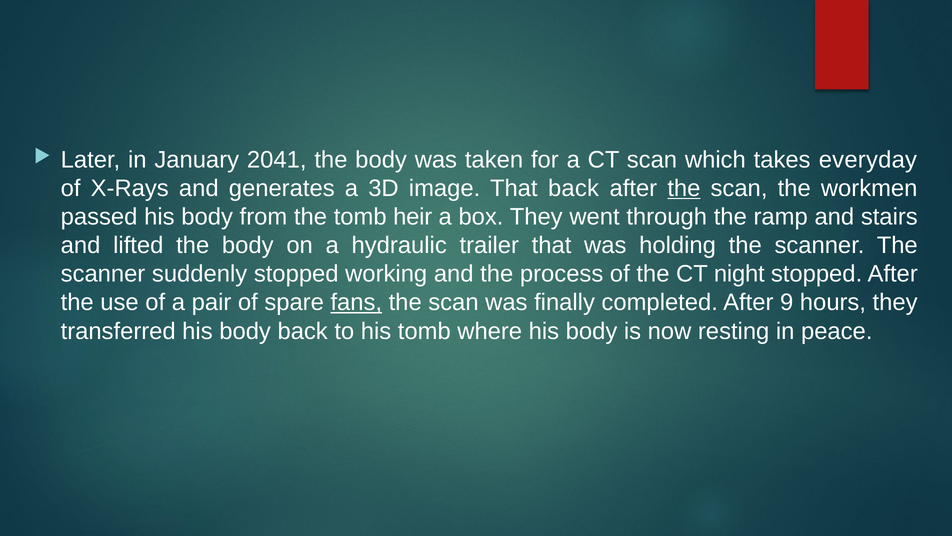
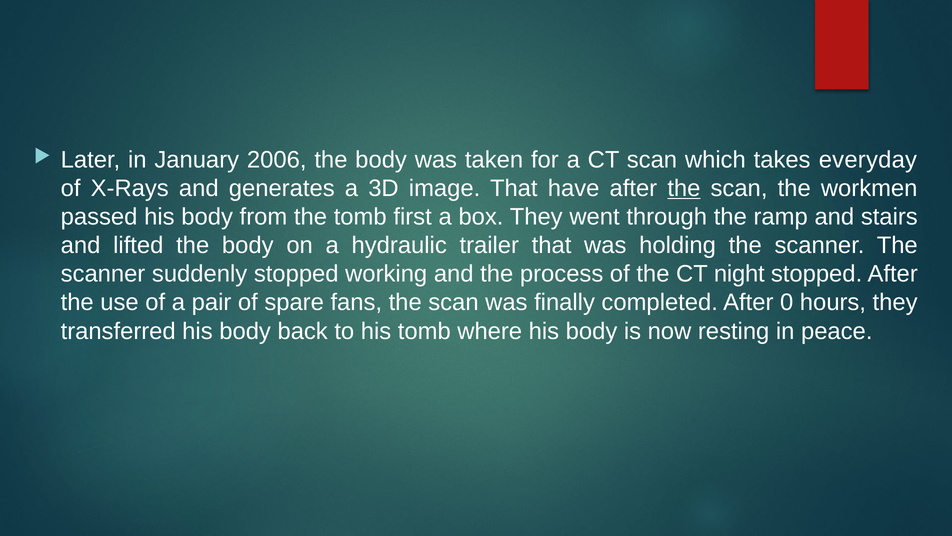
2041: 2041 -> 2006 (277, 160)
That back: back -> have (574, 188)
heir: heir -> first (413, 217)
fans underline: present -> none (356, 302)
9: 9 -> 0 (787, 302)
